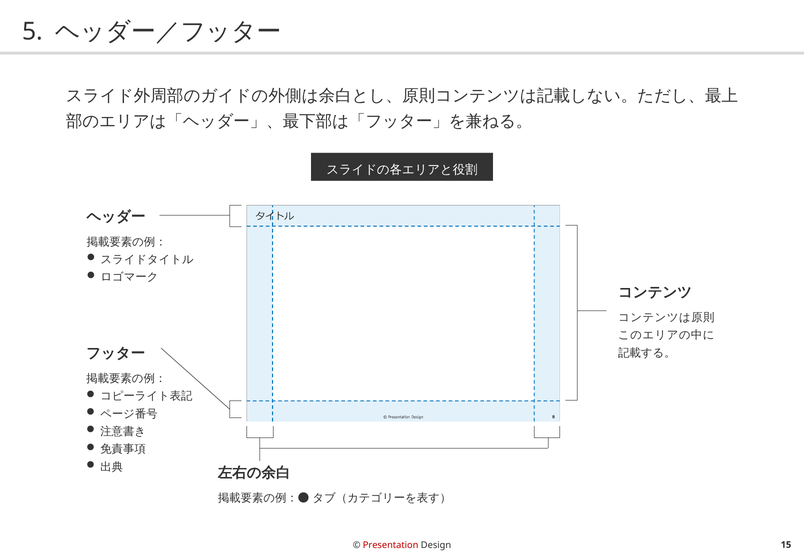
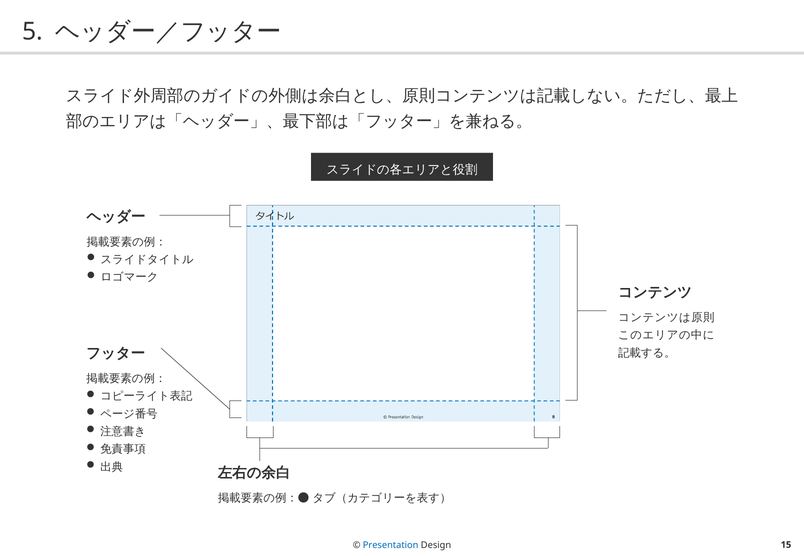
Presentation colour: red -> blue (391, 546)
